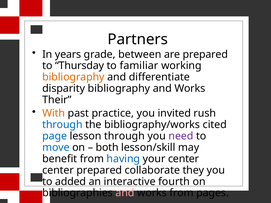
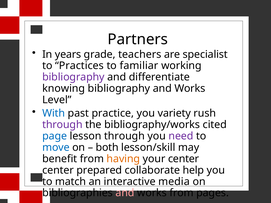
between: between -> teachers (140, 54)
are prepared: prepared -> specialist (205, 54)
Thursday: Thursday -> Practices (79, 66)
bibliography colour: orange -> purple (73, 77)
disparity: disparity -> knowing (64, 89)
Their: Their -> Level (57, 100)
With colour: orange -> blue (54, 113)
invited: invited -> variety (174, 113)
through colour: blue -> purple (62, 125)
having colour: blue -> orange (123, 159)
they: they -> help (193, 170)
added: added -> match (71, 182)
fourth: fourth -> media (174, 182)
